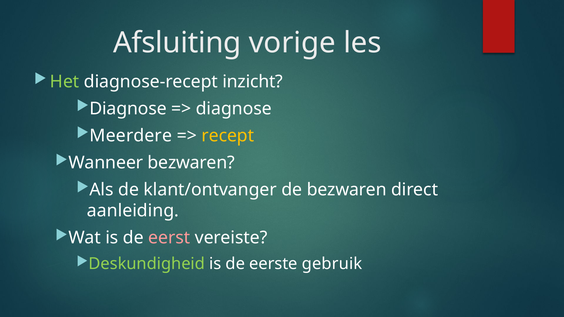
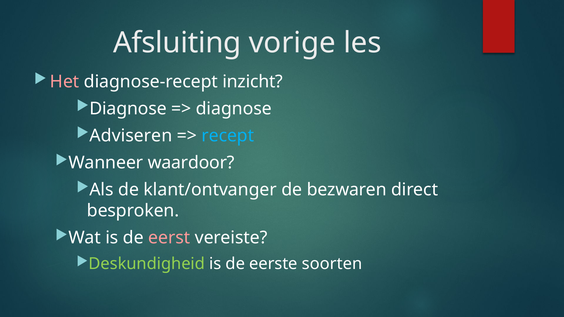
Het colour: light green -> pink (65, 82)
Meerdere: Meerdere -> Adviseren (131, 136)
recept colour: yellow -> light blue (228, 136)
Wanneer bezwaren: bezwaren -> waardoor (191, 163)
aanleiding: aanleiding -> besproken (133, 211)
gebruik: gebruik -> soorten (332, 264)
